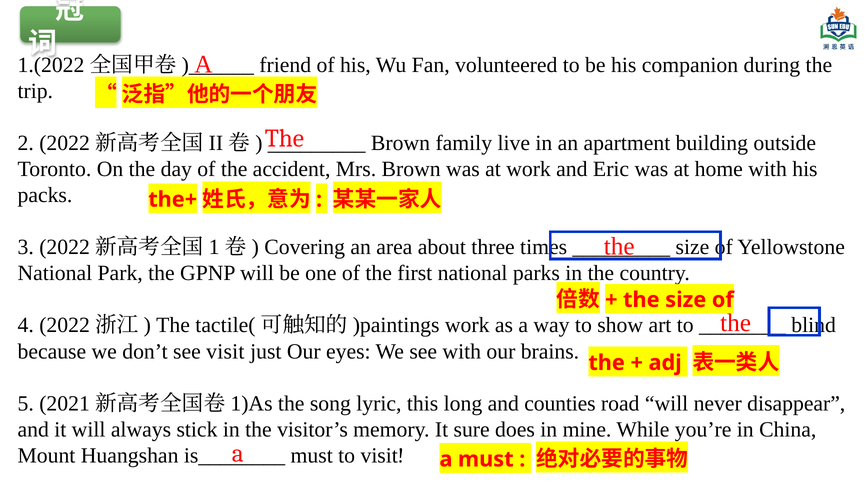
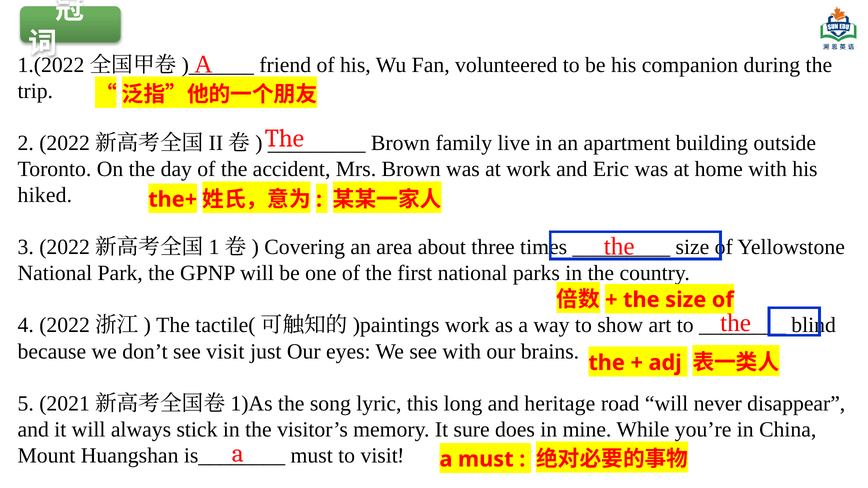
packs: packs -> hiked (45, 195)
counties: counties -> heritage (560, 404)
